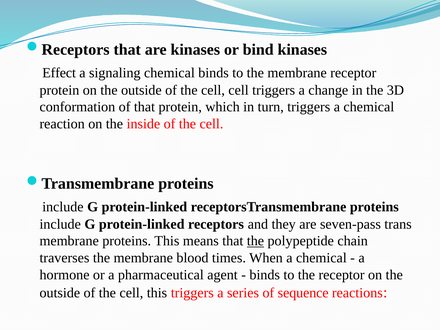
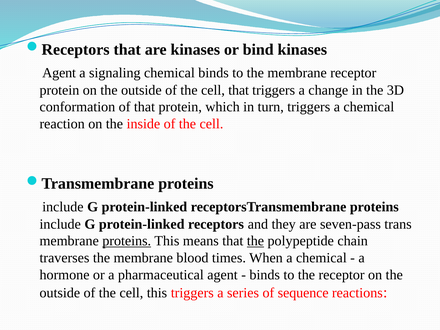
Effect: Effect -> Agent (59, 73)
cell cell: cell -> that (239, 90)
proteins underline: none -> present (127, 241)
